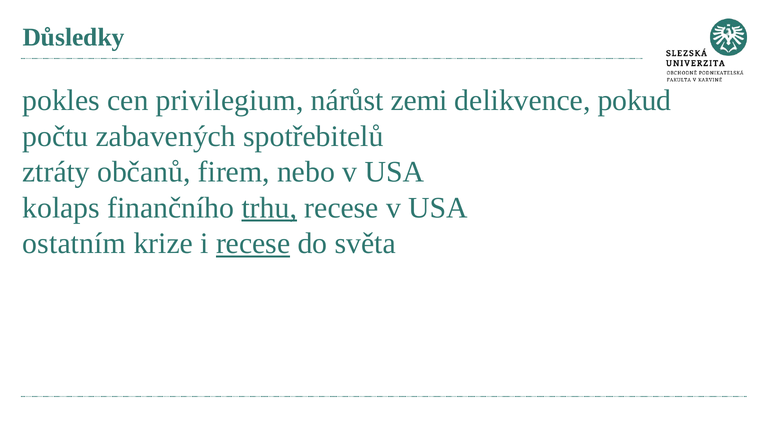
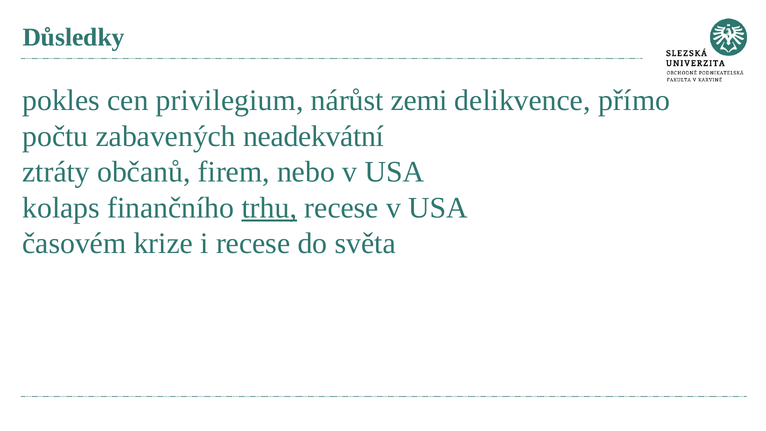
pokud: pokud -> přímo (634, 100)
spotřebitelů: spotřebitelů -> neadekvátní (314, 136)
ostatním: ostatním -> časovém (74, 243)
recese underline: present -> none (253, 243)
